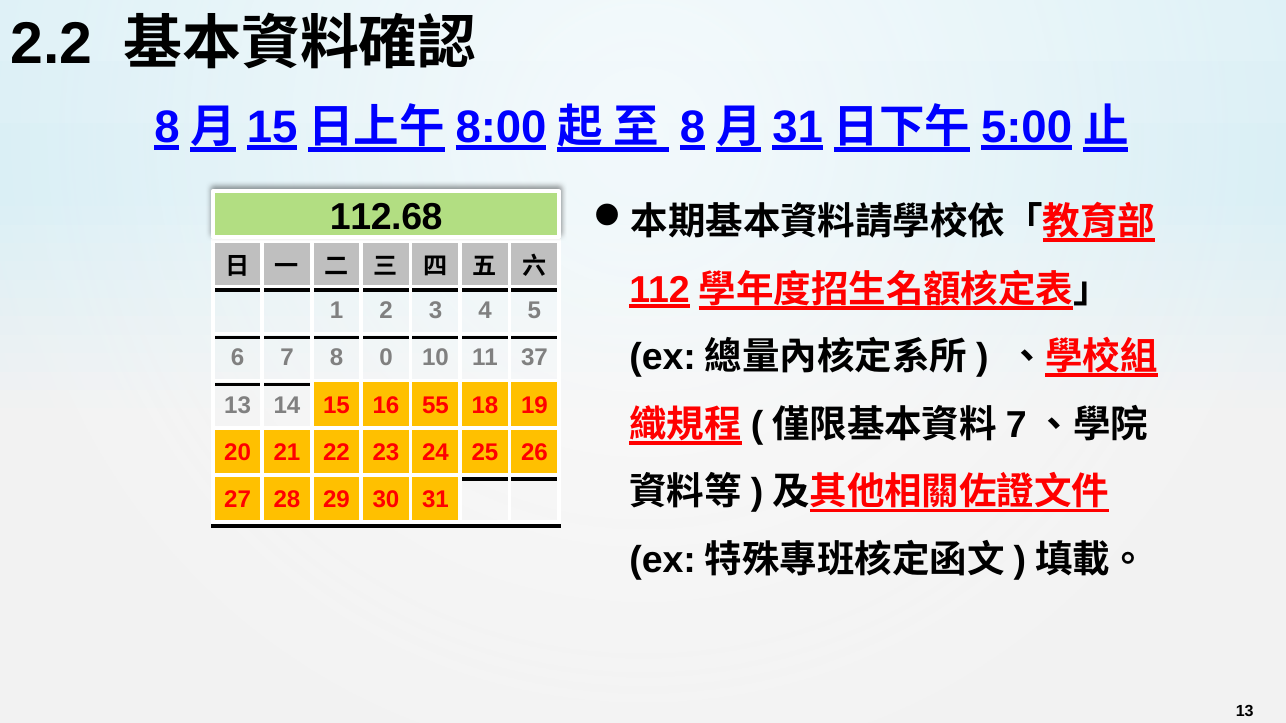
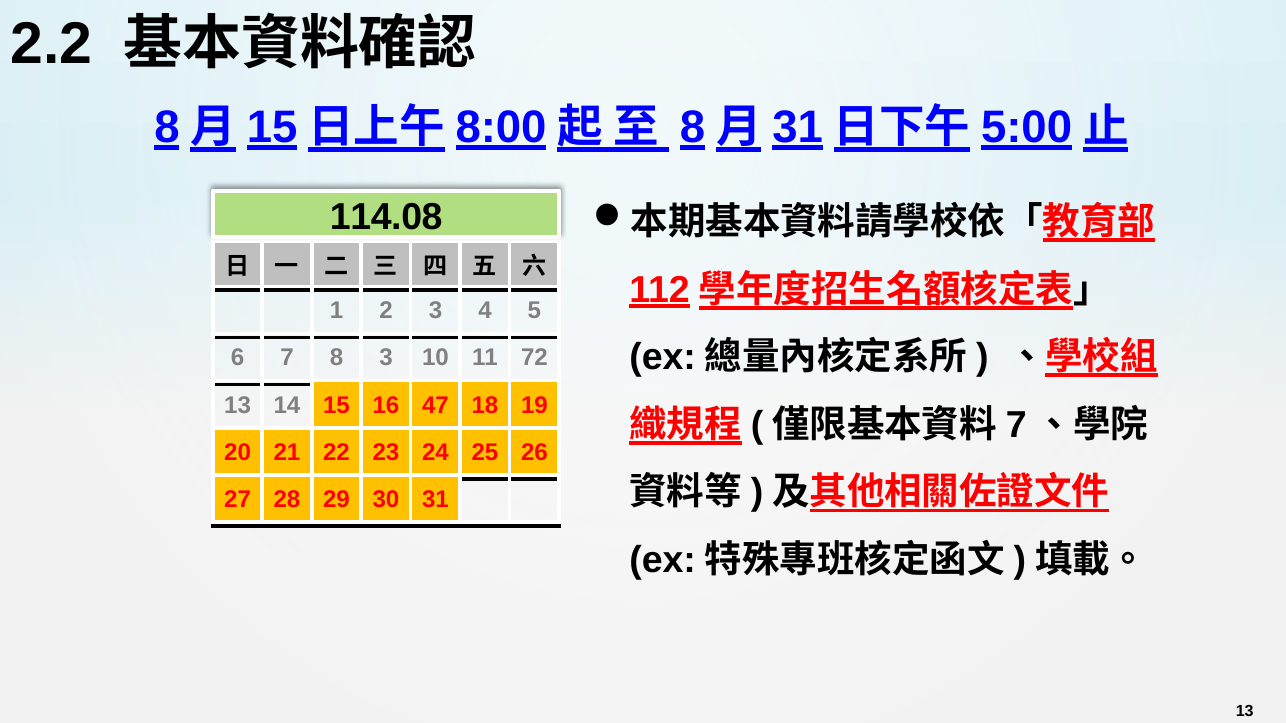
112.68: 112.68 -> 114.08 (386, 217)
8 0: 0 -> 3 (386, 358)
37: 37 -> 72 (534, 358)
55: 55 -> 47 (435, 405)
